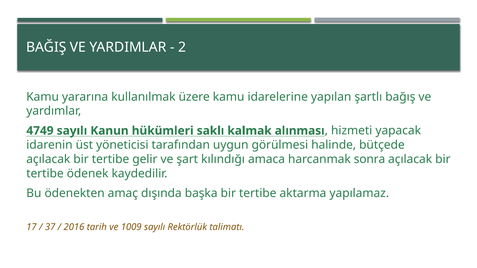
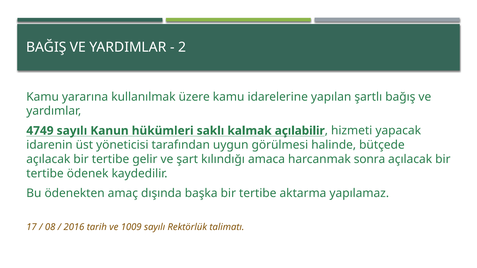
alınması: alınması -> açılabilir (300, 131)
37: 37 -> 08 (50, 227)
